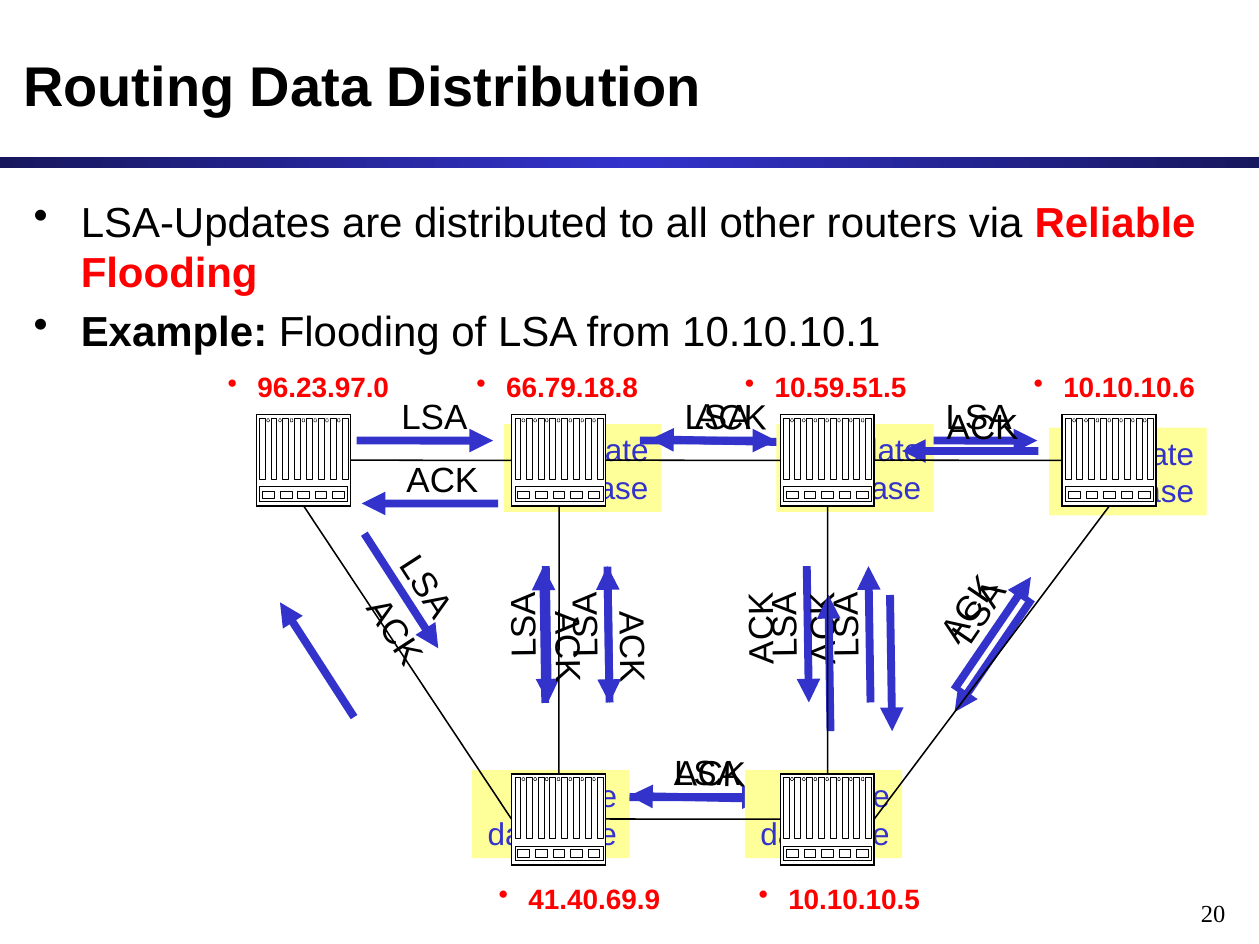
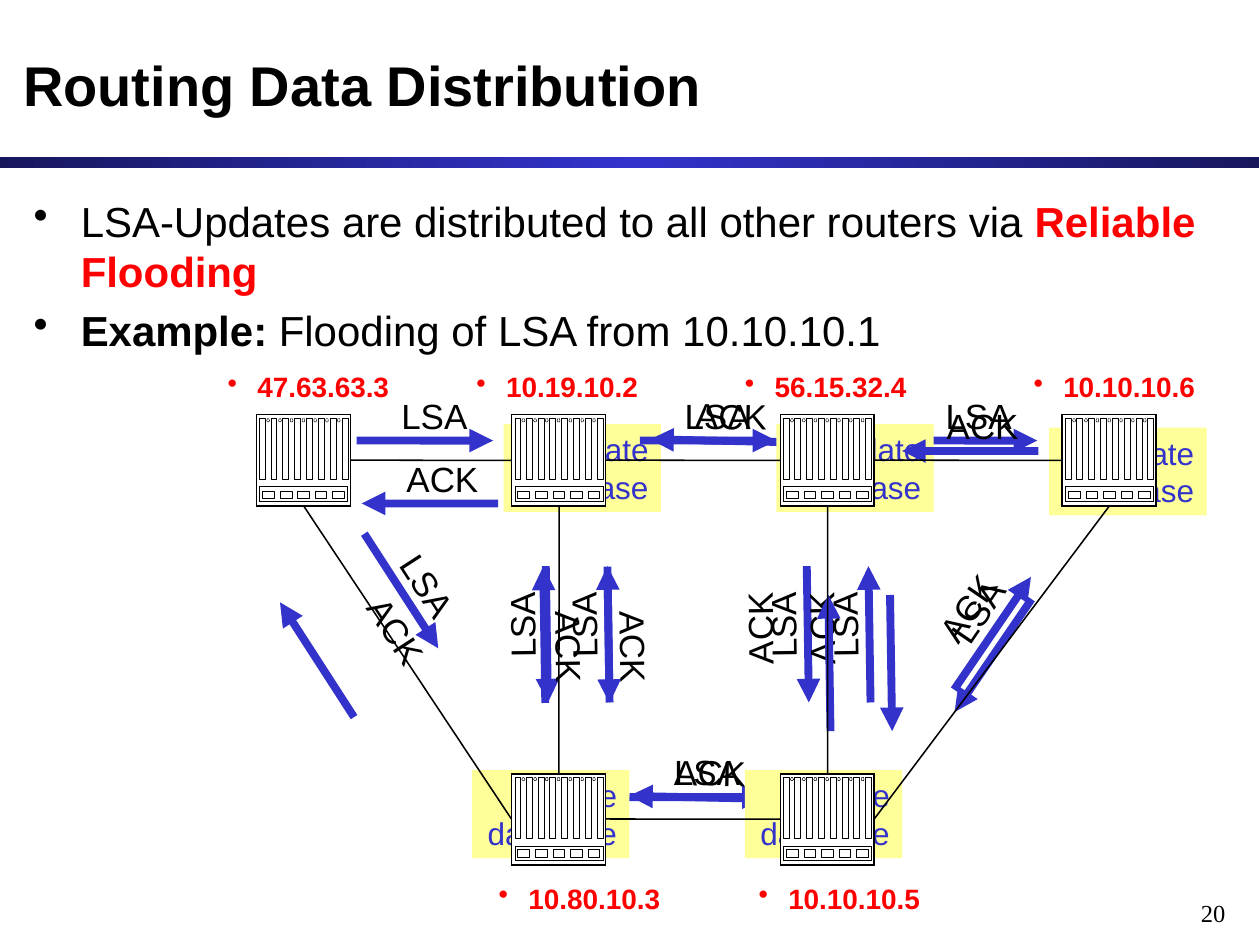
96.23.97.0: 96.23.97.0 -> 47.63.63.3 (323, 389)
66.79.18.8: 66.79.18.8 -> 10.19.10.2 (572, 389)
10.59.51.5: 10.59.51.5 -> 56.15.32.4 (841, 389)
41.40.69.9: 41.40.69.9 -> 10.80.10.3 (594, 900)
